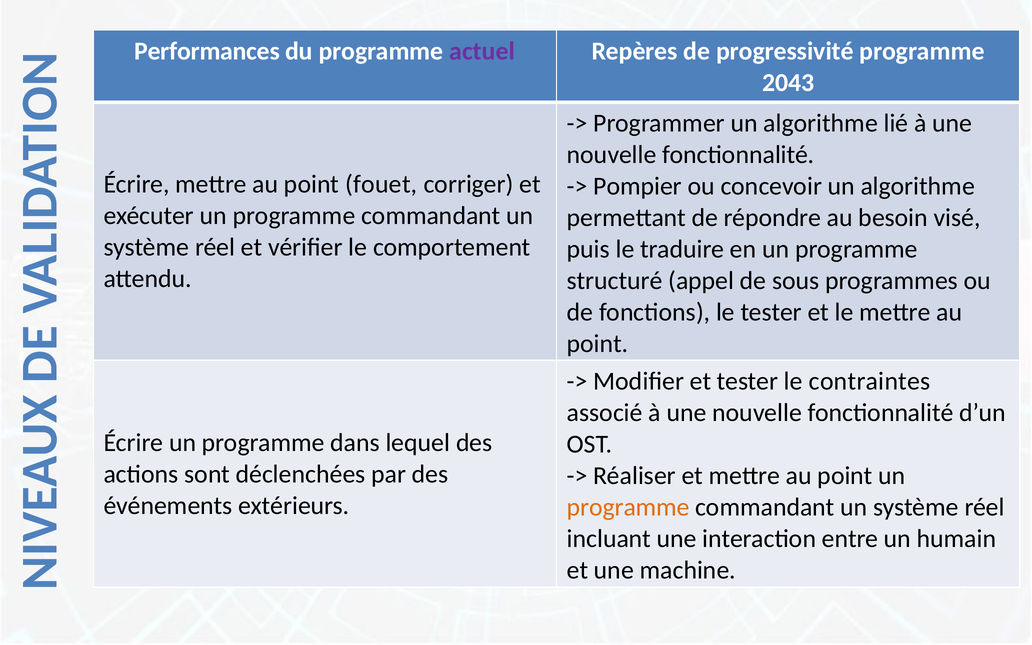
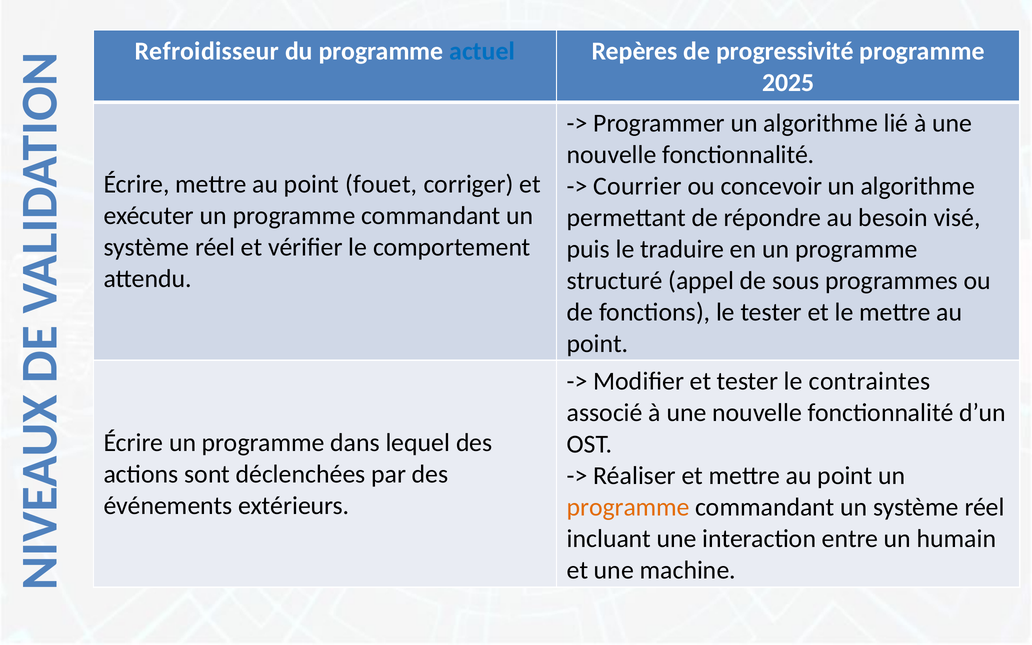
Performances: Performances -> Refroidisseur (207, 51)
actuel colour: purple -> blue (482, 51)
2043: 2043 -> 2025 (788, 83)
Pompier: Pompier -> Courrier (637, 186)
